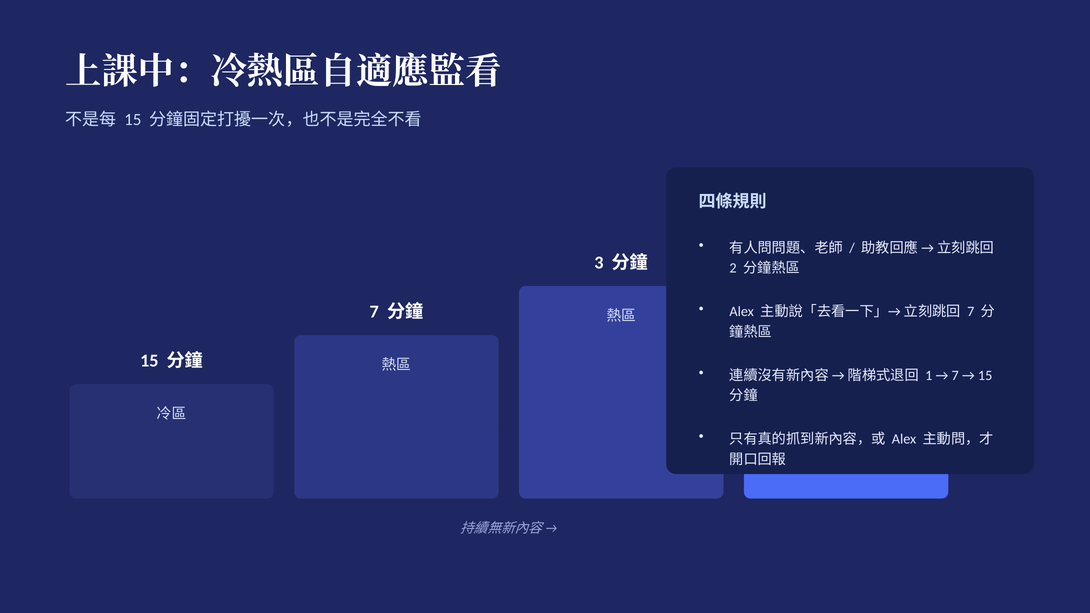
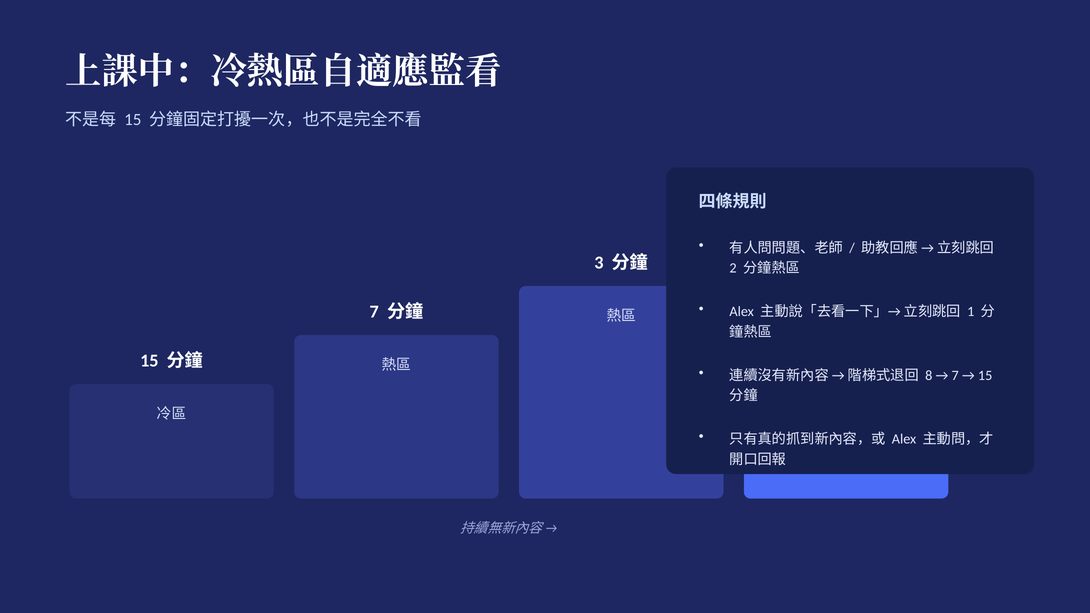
7: 7 -> 1 (971, 312)
1: 1 -> 8 (929, 375)
